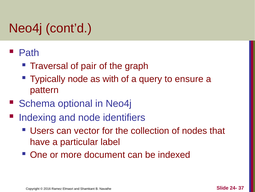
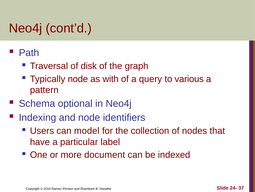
pair: pair -> disk (89, 66)
ensure: ensure -> various (189, 79)
vector: vector -> model (87, 130)
